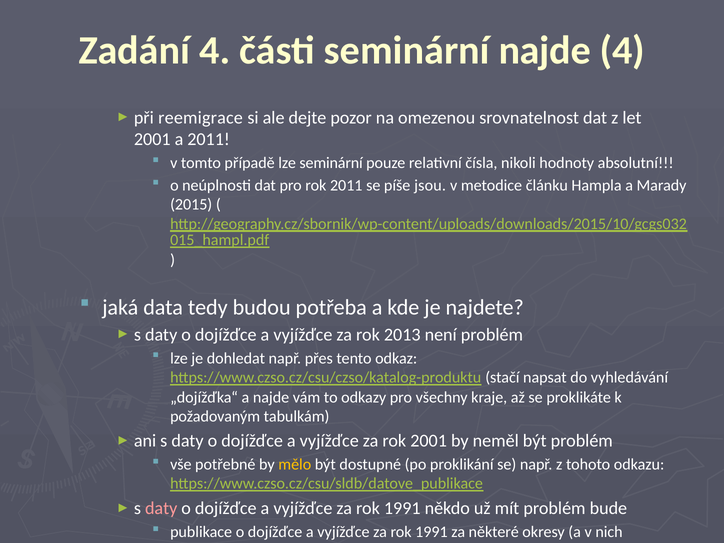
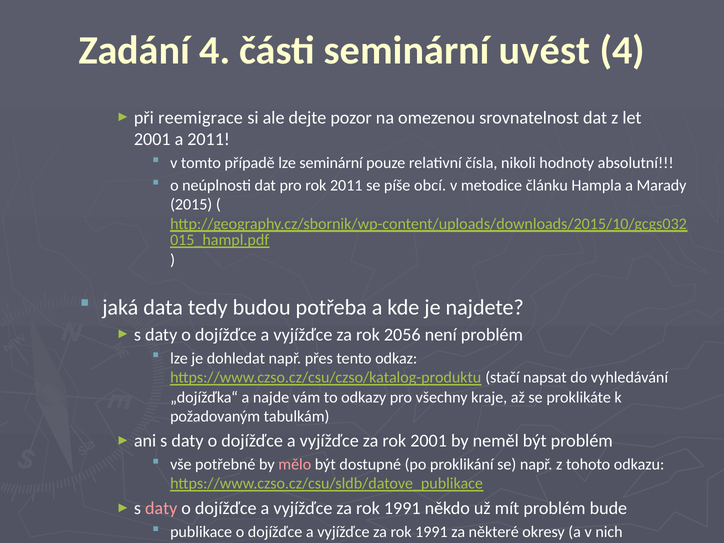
seminární najde: najde -> uvést (544, 50)
píše jsou: jsou -> obcí (430, 185)
2013: 2013 -> 2056 (402, 335)
mělo colour: yellow -> pink (295, 464)
